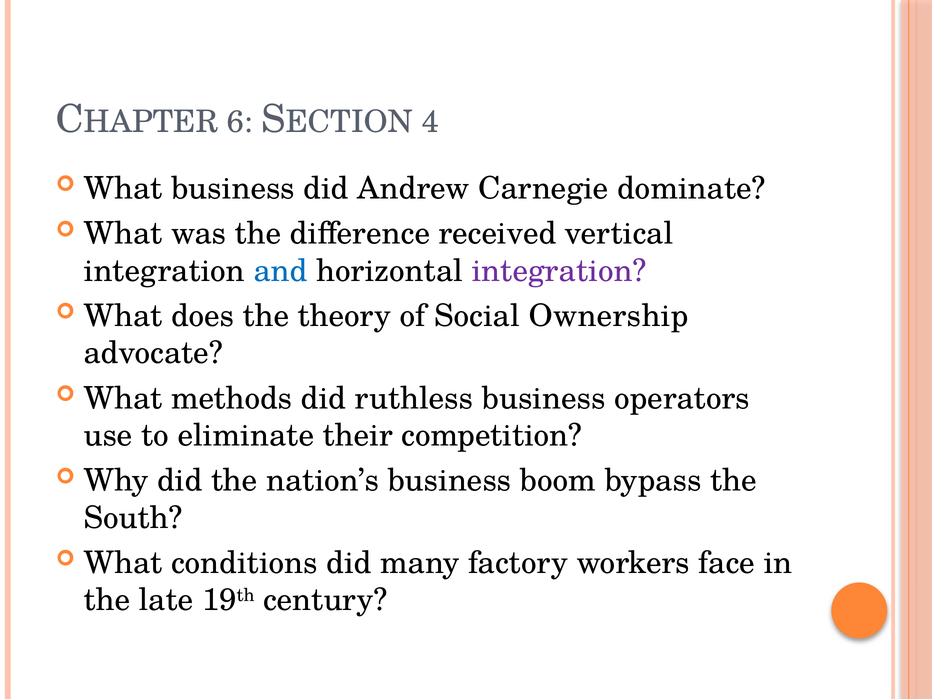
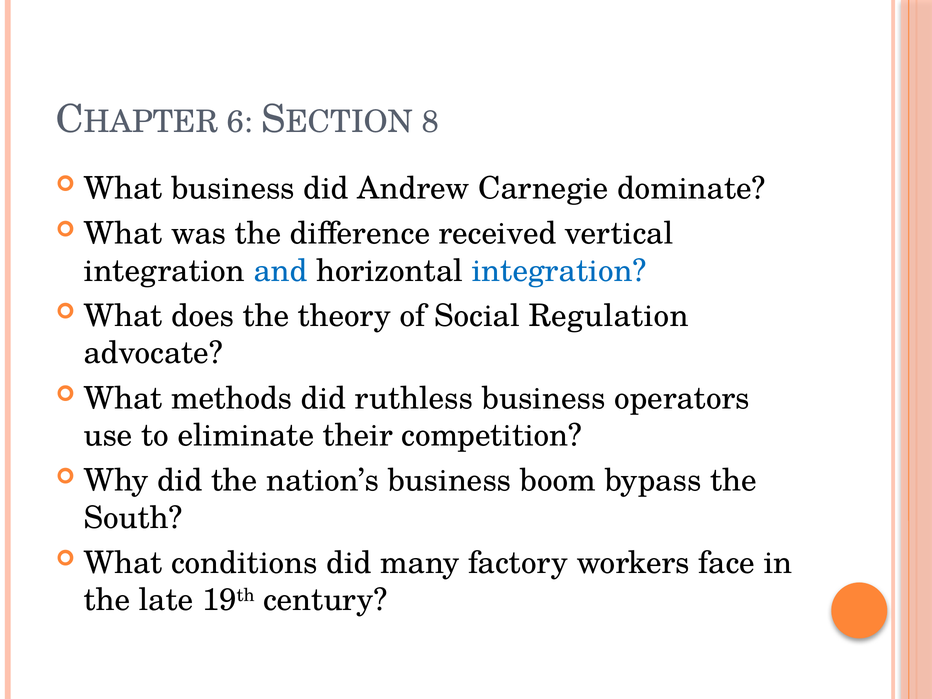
4: 4 -> 8 (430, 122)
integration colour: purple -> blue (559, 271)
Ownership: Ownership -> Regulation (609, 316)
